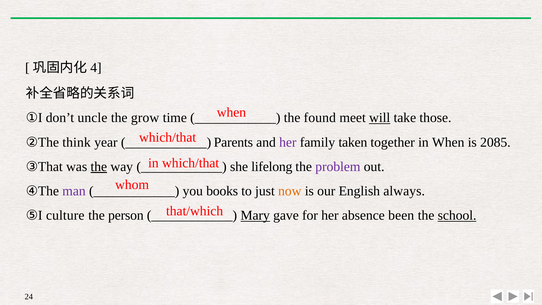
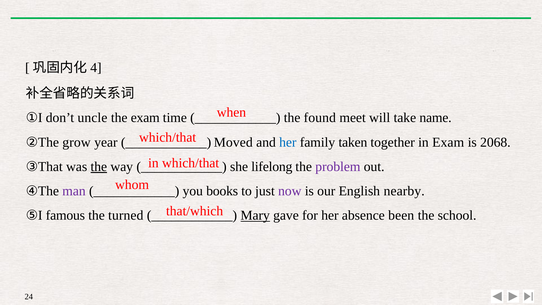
the grow: grow -> exam (145, 118)
will underline: present -> none (380, 118)
those: those -> name (436, 118)
think: think -> grow (77, 142)
Parents: Parents -> Moved (233, 142)
her colour: purple -> blue (288, 142)
in When: When -> Exam (448, 142)
2085: 2085 -> 2068 (495, 142)
now colour: orange -> purple (290, 191)
always: always -> nearby (404, 191)
culture: culture -> famous (65, 215)
person: person -> turned (126, 215)
school underline: present -> none (457, 215)
